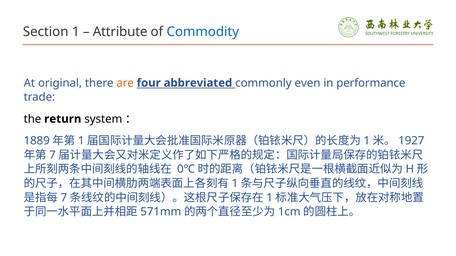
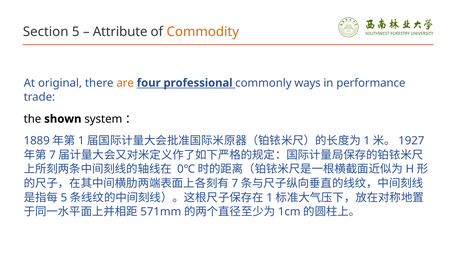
Section 1: 1 -> 5 (76, 32)
Commodity colour: blue -> orange (203, 32)
abbreviated: abbreviated -> professional (198, 83)
even: even -> ways (308, 83)
return: return -> shown (63, 119)
1: 1 -> 7 (235, 184)
7: 7 -> 5 (64, 198)
